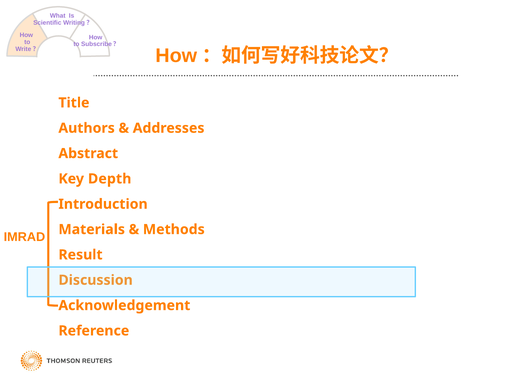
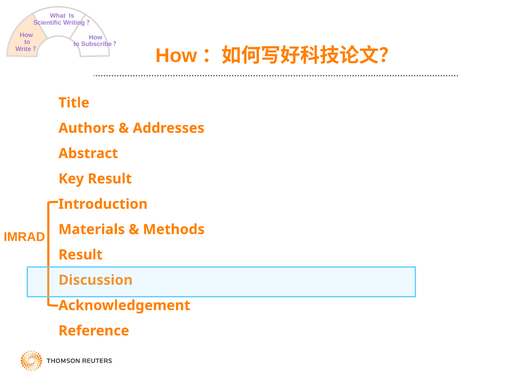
Key Depth: Depth -> Result (110, 179)
